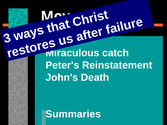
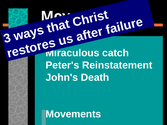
Summaries: Summaries -> Movements (73, 114)
